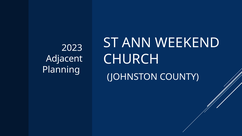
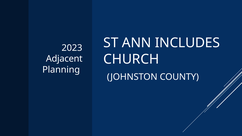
WEEKEND: WEEKEND -> INCLUDES (187, 43)
